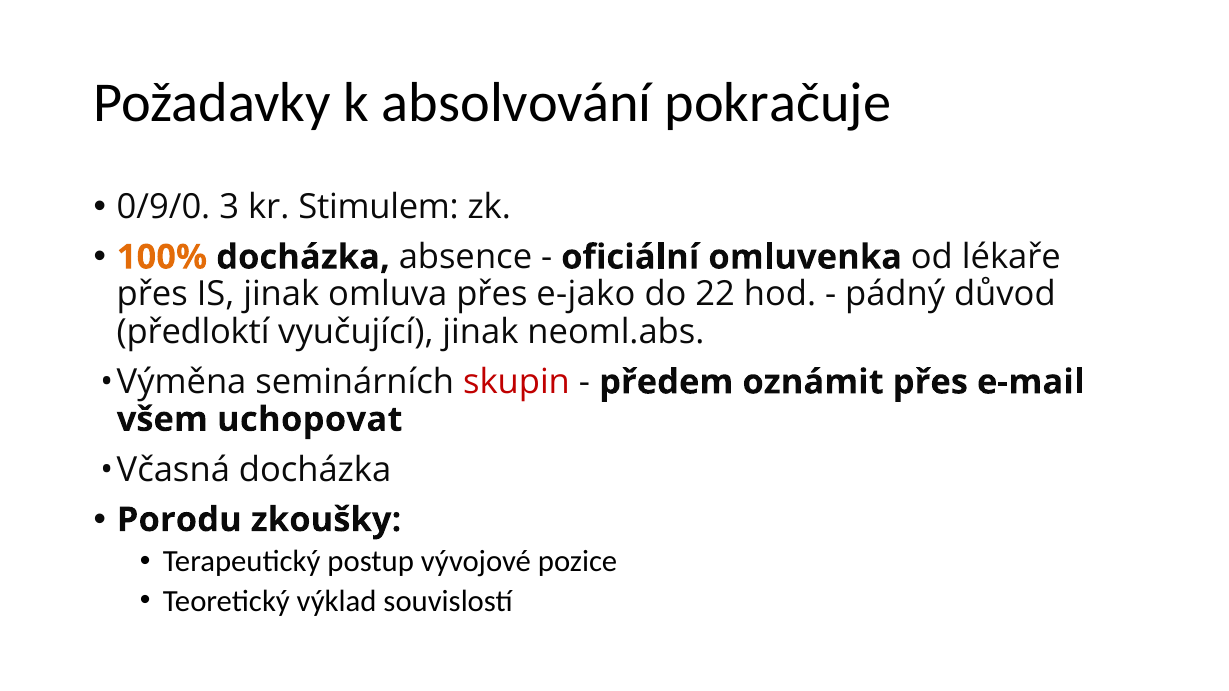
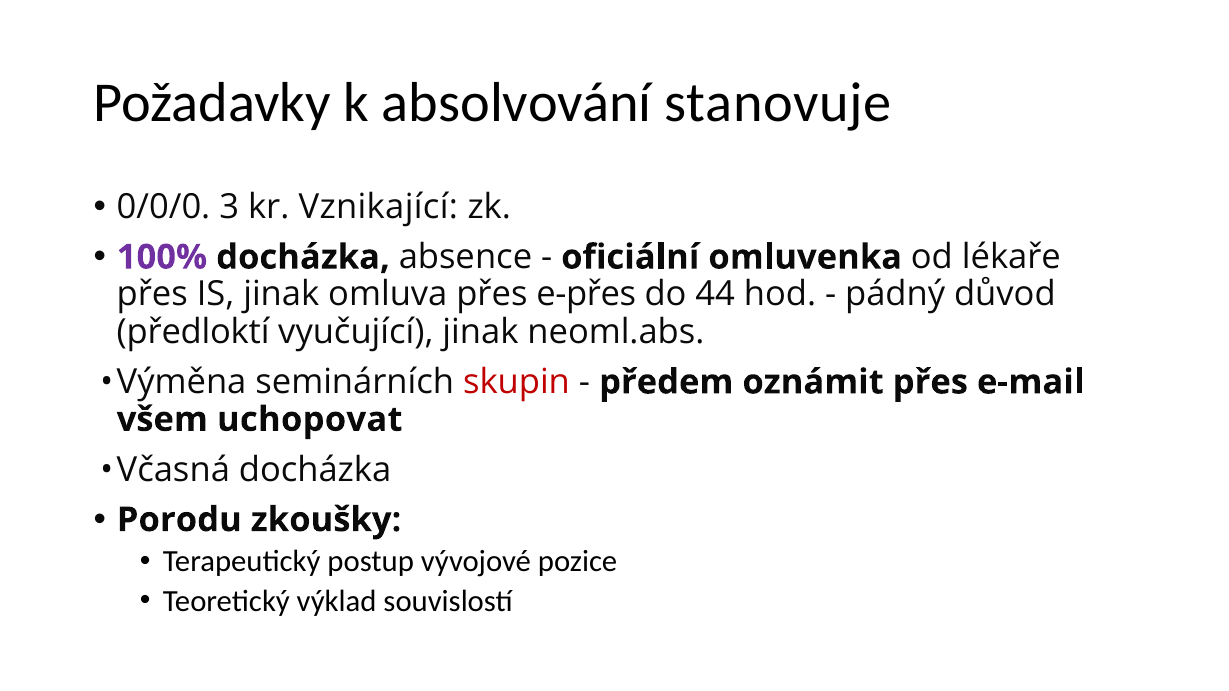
pokračuje: pokračuje -> stanovuje (778, 103)
0/9/0: 0/9/0 -> 0/0/0 (164, 207)
Stimulem: Stimulem -> Vznikající (378, 207)
100% colour: orange -> purple (162, 257)
e-jako: e-jako -> e-přes (586, 295)
22: 22 -> 44 (715, 295)
